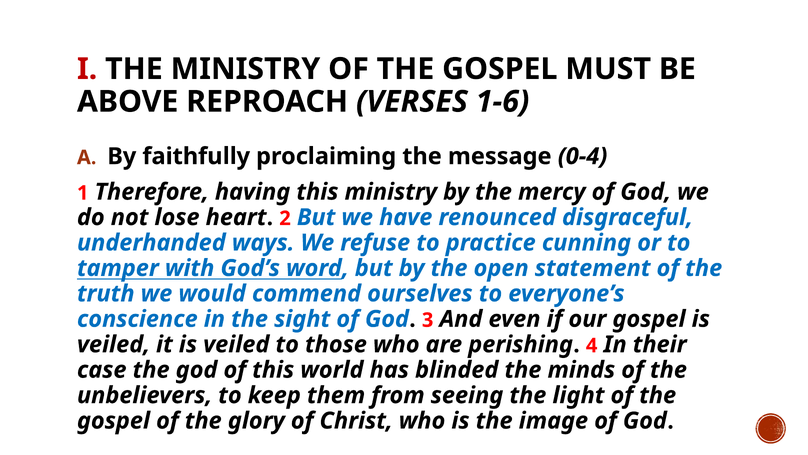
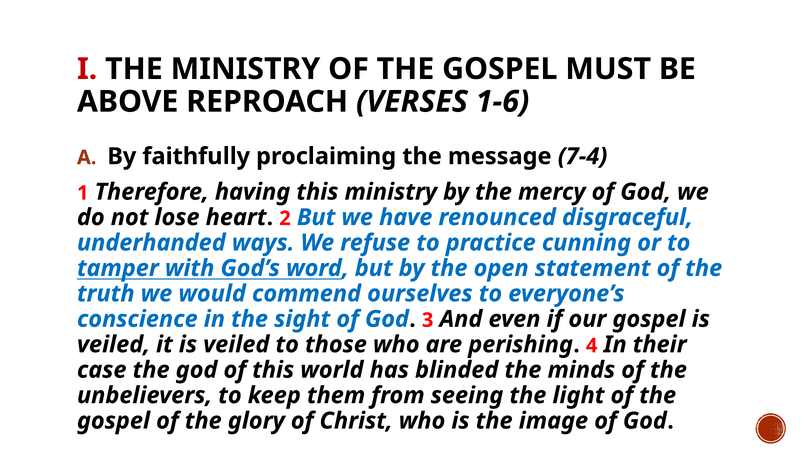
0-4: 0-4 -> 7-4 (583, 156)
